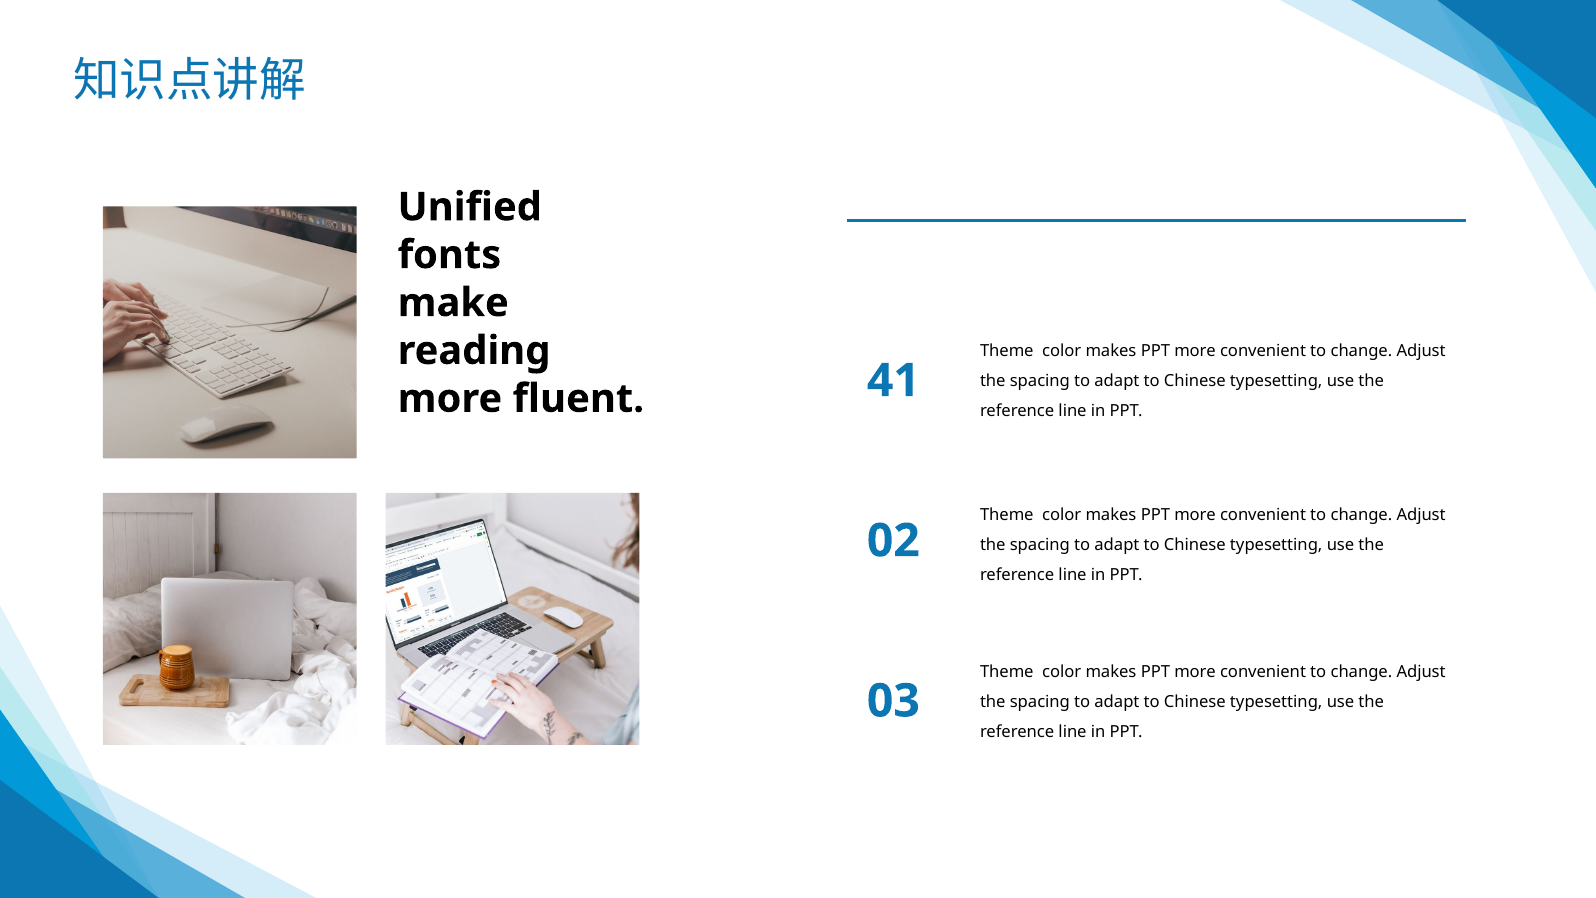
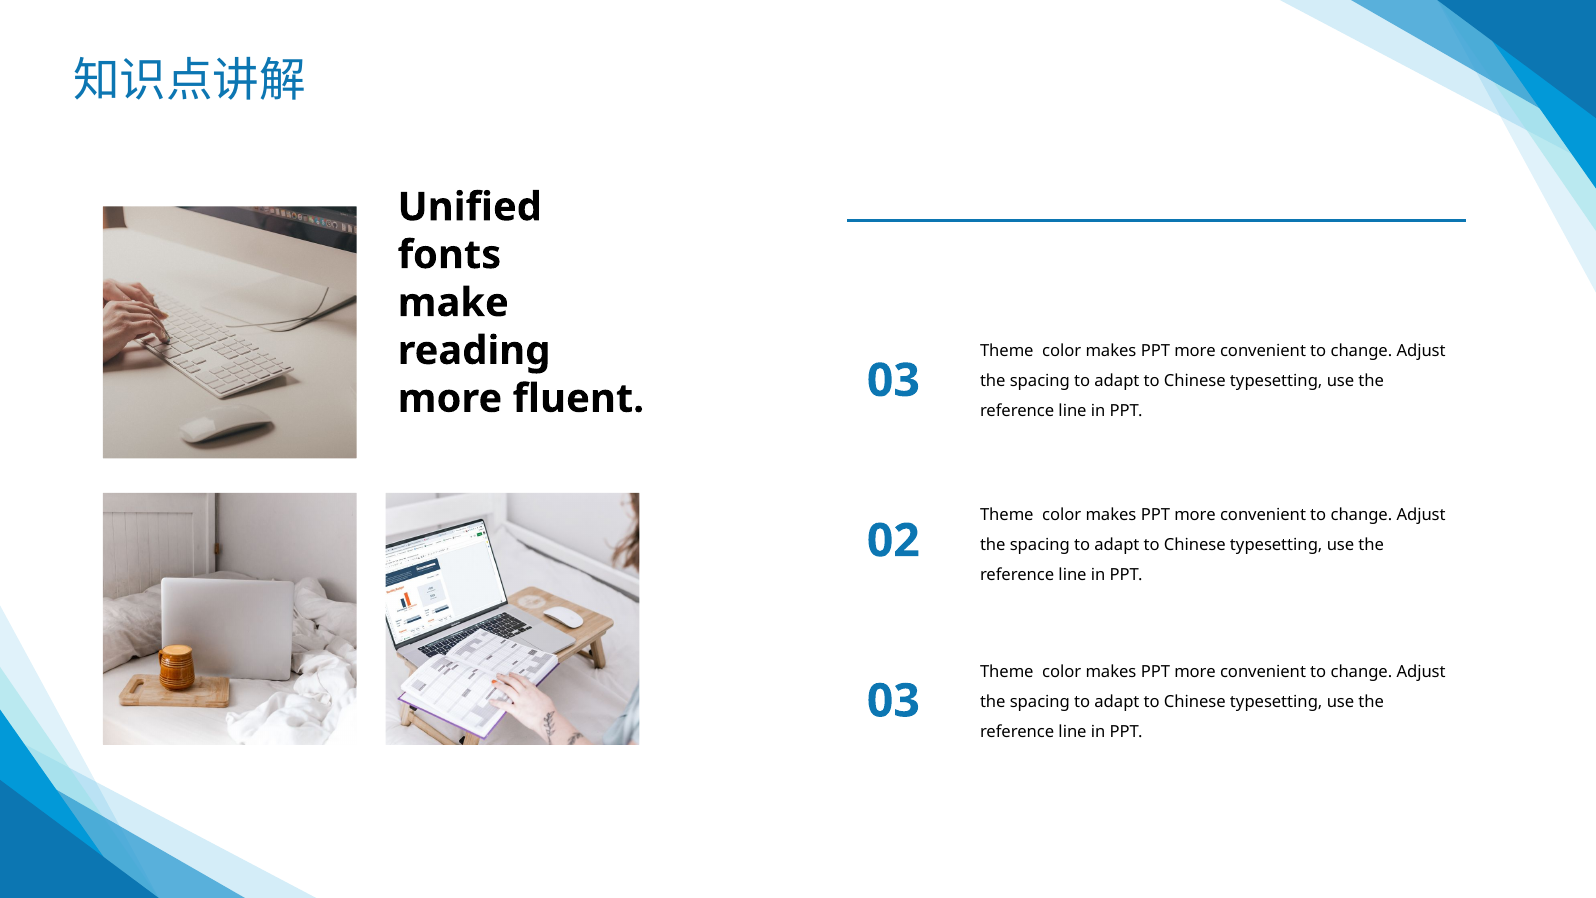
fluent 41: 41 -> 03 (893, 381)
